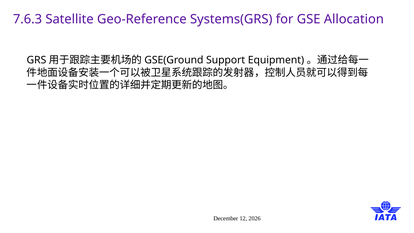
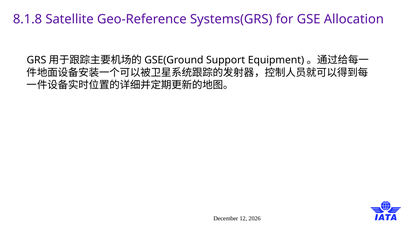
7.6.3: 7.6.3 -> 8.1.8 (27, 19)
